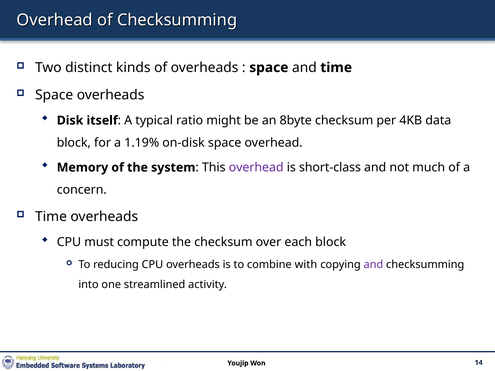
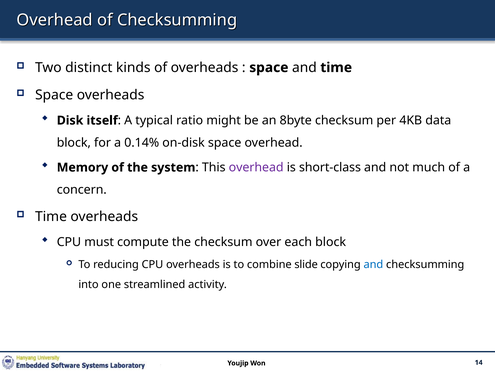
1.19%: 1.19% -> 0.14% (142, 143)
with: with -> slide (306, 265)
and colour: purple -> blue (373, 265)
